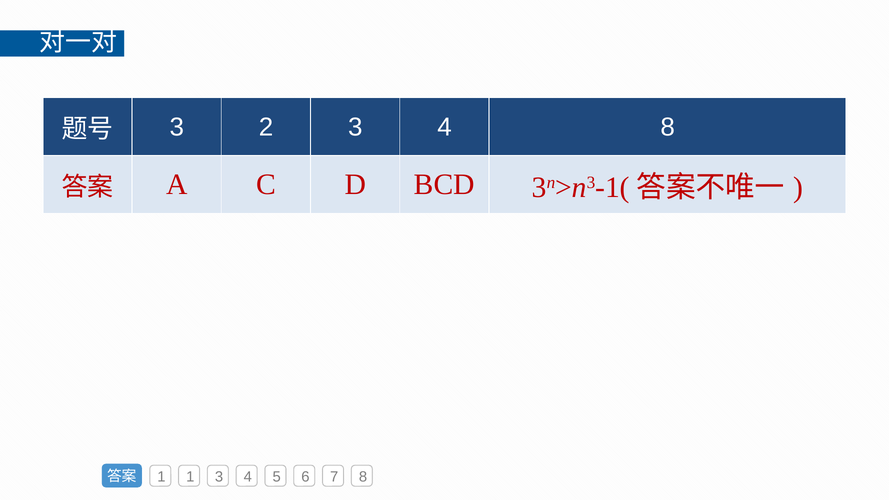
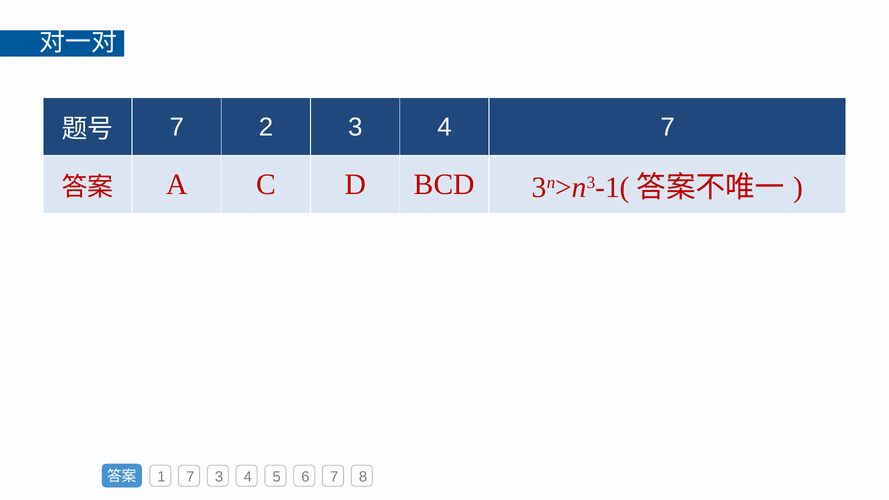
3: 3 -> 7 (177, 127)
4 8: 8 -> 7 (668, 127)
1 1: 1 -> 7 (190, 477)
